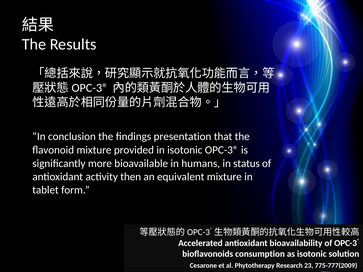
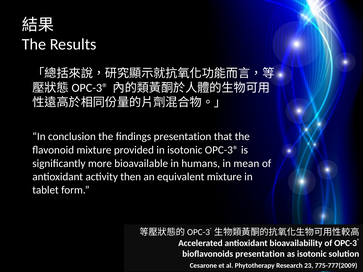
status: status -> mean (246, 164)
bioflavonoids consumption: consumption -> presentation (260, 254)
